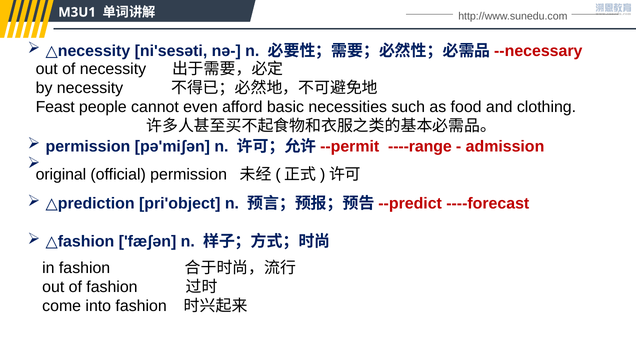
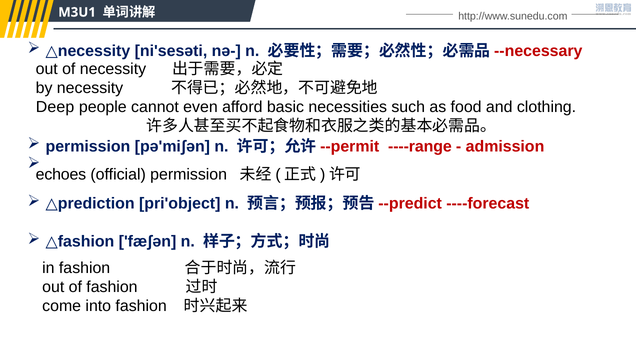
Feast: Feast -> Deep (55, 107)
original: original -> echoes (61, 174)
